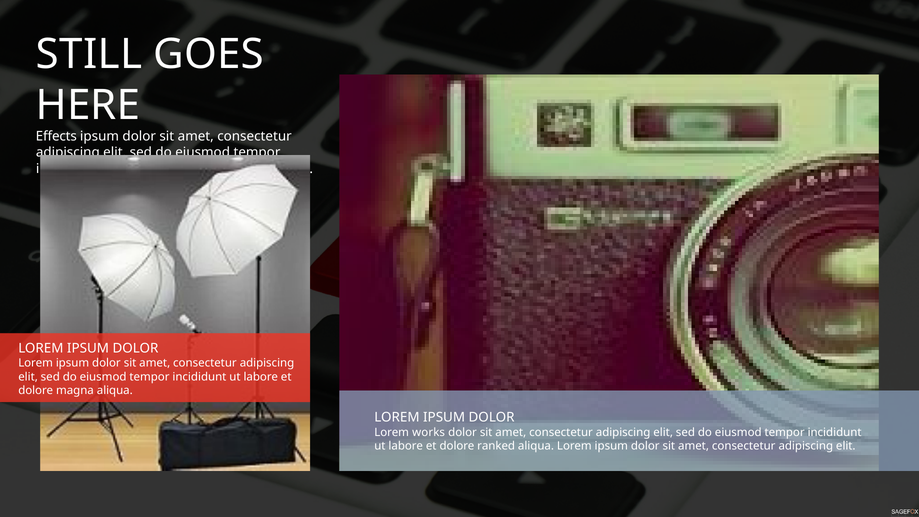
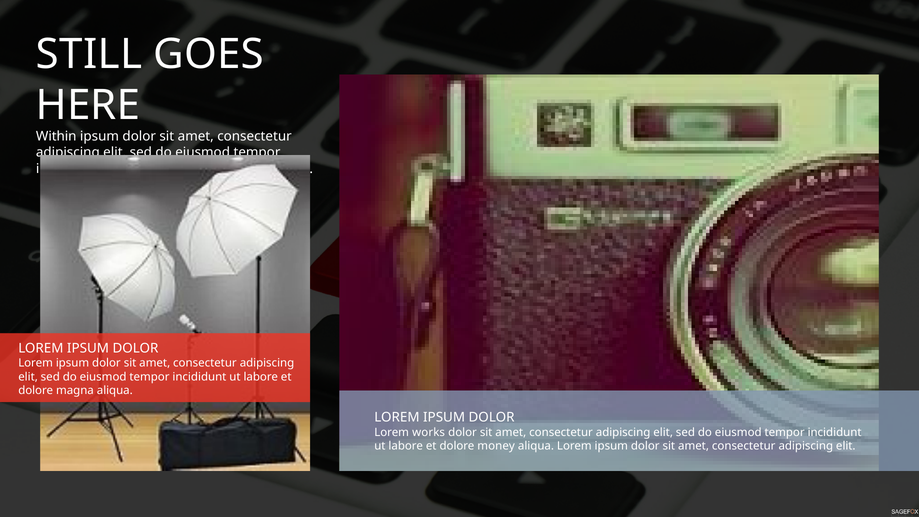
Effects: Effects -> Within (56, 136)
ranked: ranked -> money (496, 446)
